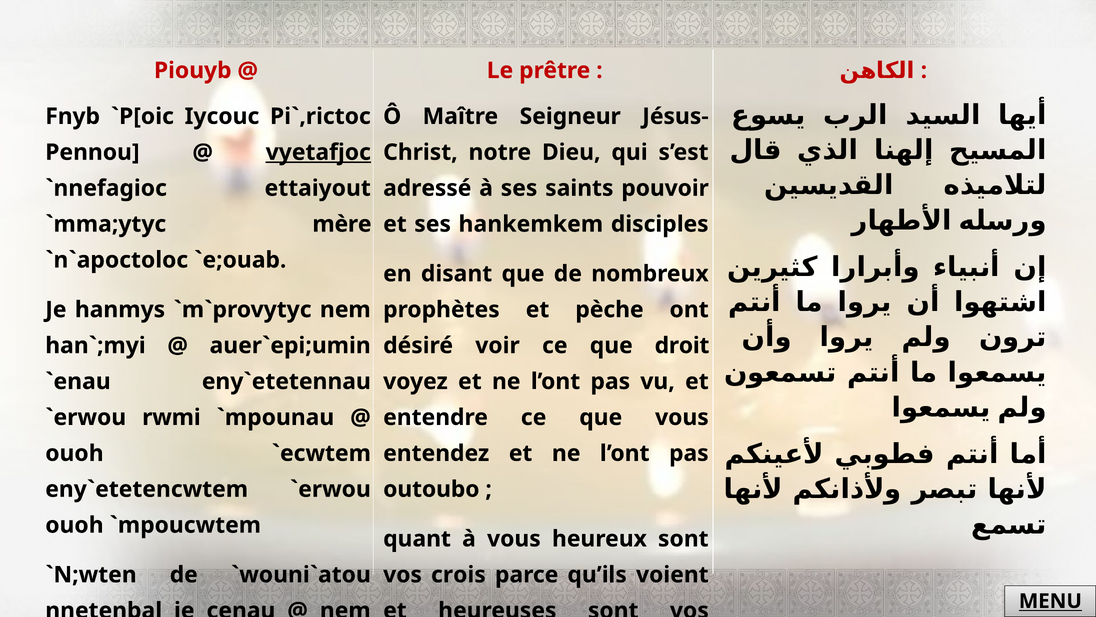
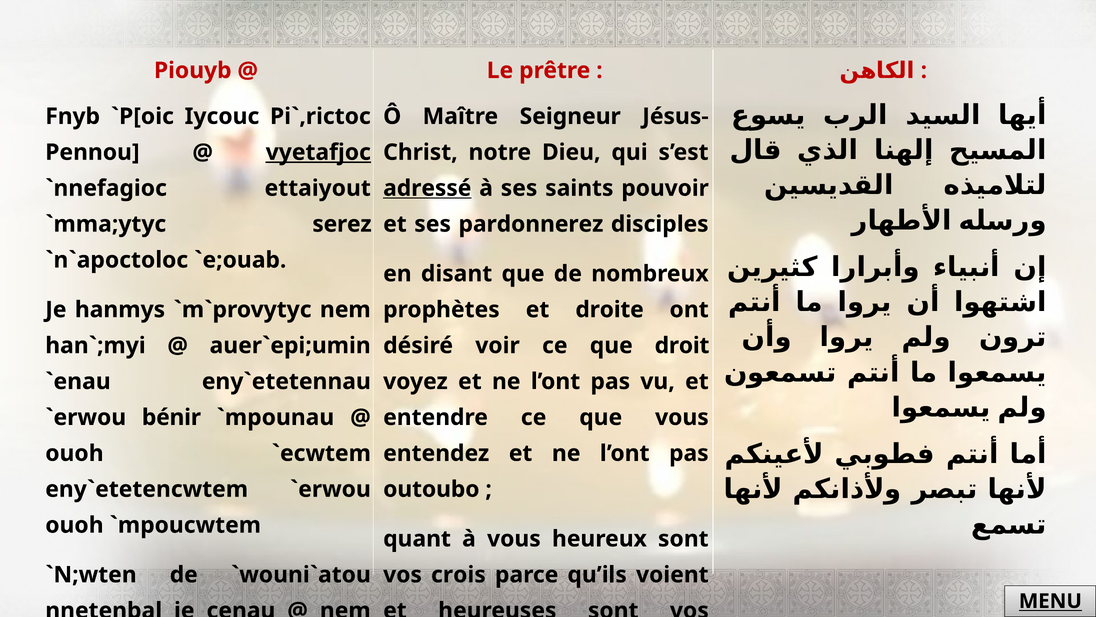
adressé underline: none -> present (427, 188)
mère: mère -> serez (342, 224)
hankemkem: hankemkem -> pardonnerez (531, 224)
pèche: pèche -> droite (610, 309)
rwmi: rwmi -> bénir (171, 417)
